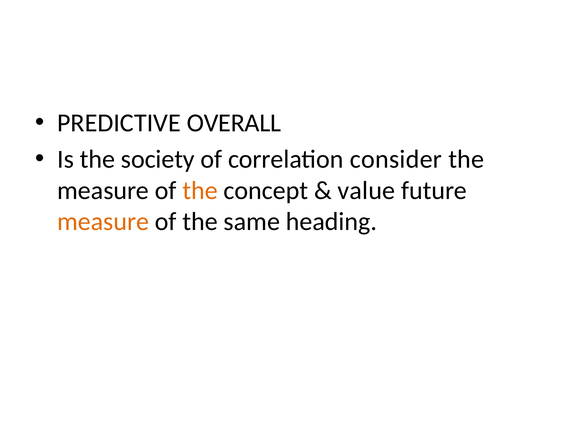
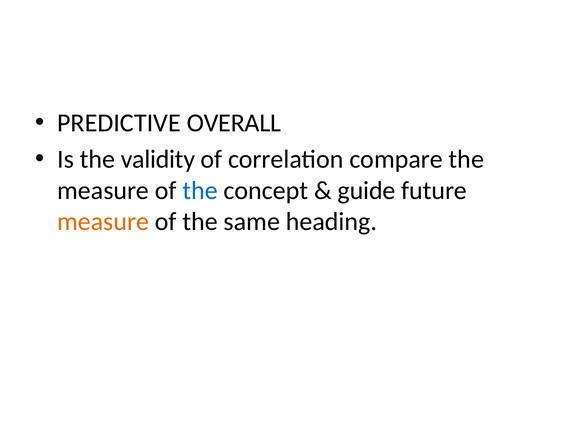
society: society -> validity (158, 159)
consider: consider -> compare (396, 159)
the colour: orange -> blue (200, 191)
value: value -> guide (367, 191)
